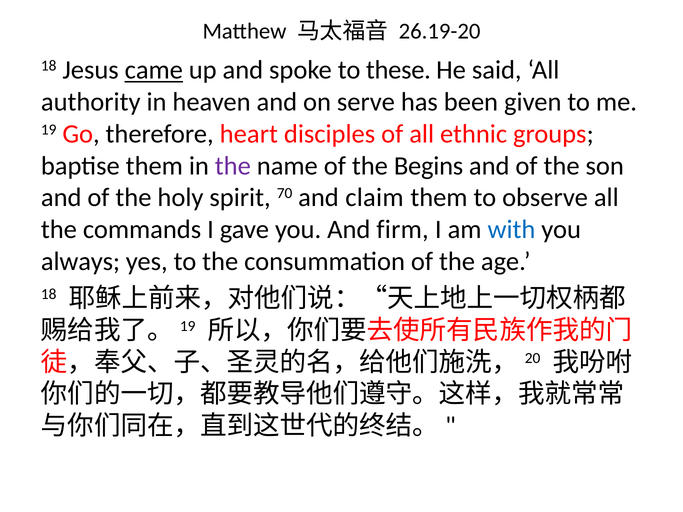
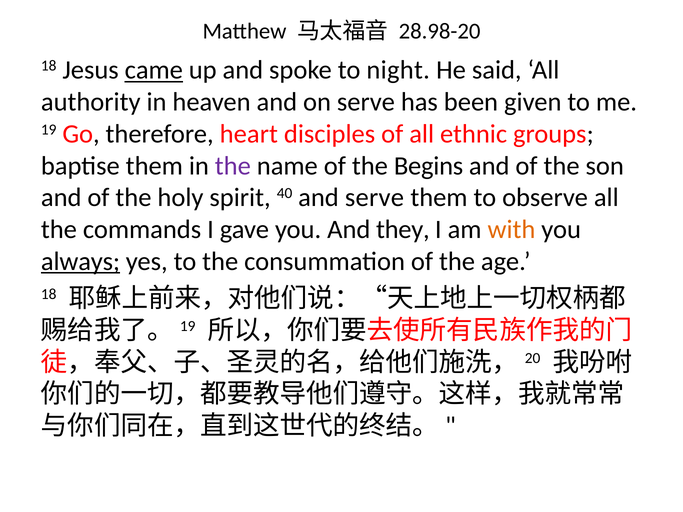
26.19-20: 26.19-20 -> 28.98-20 (440, 31)
these: these -> night (398, 70)
70: 70 -> 40 (285, 193)
and claim: claim -> serve (374, 198)
firm: firm -> they (403, 230)
with colour: blue -> orange (511, 230)
always underline: none -> present (80, 262)
